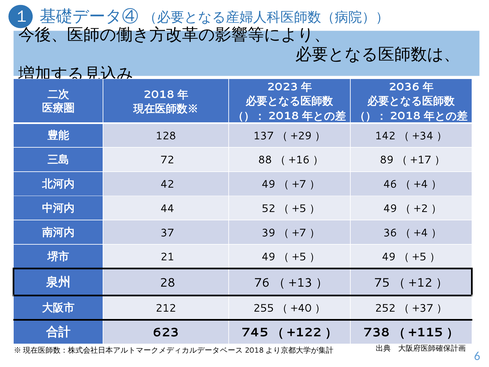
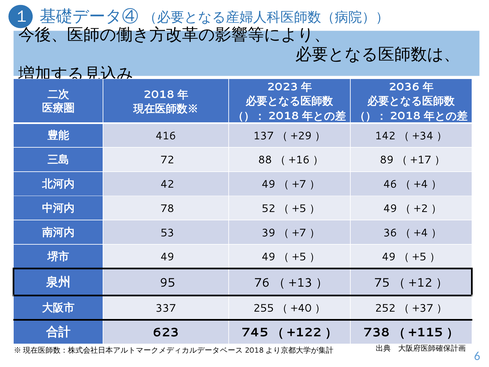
128: 128 -> 416 (166, 136)
44: 44 -> 78 (167, 208)
37: 37 -> 53 (167, 233)
21: 21 -> 49 (167, 257)
28: 28 -> 95 (168, 283)
212: 212 -> 337 (166, 308)
